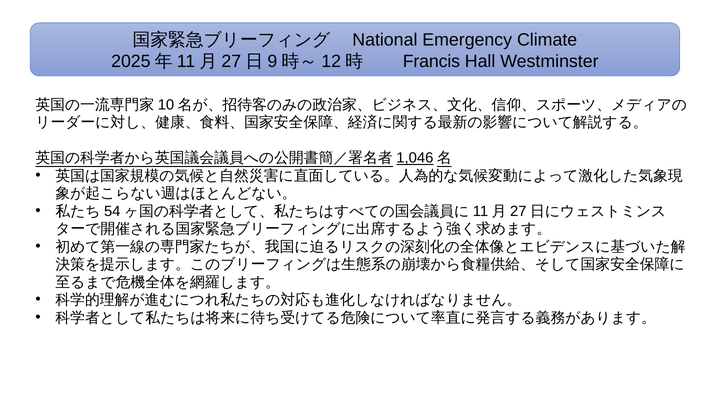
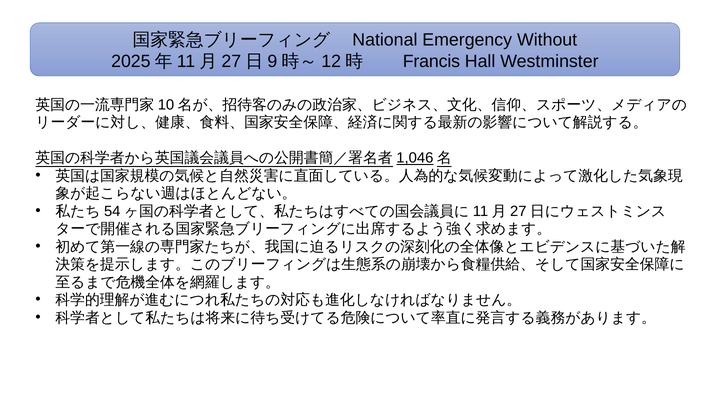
Climate: Climate -> Without (547, 40)
